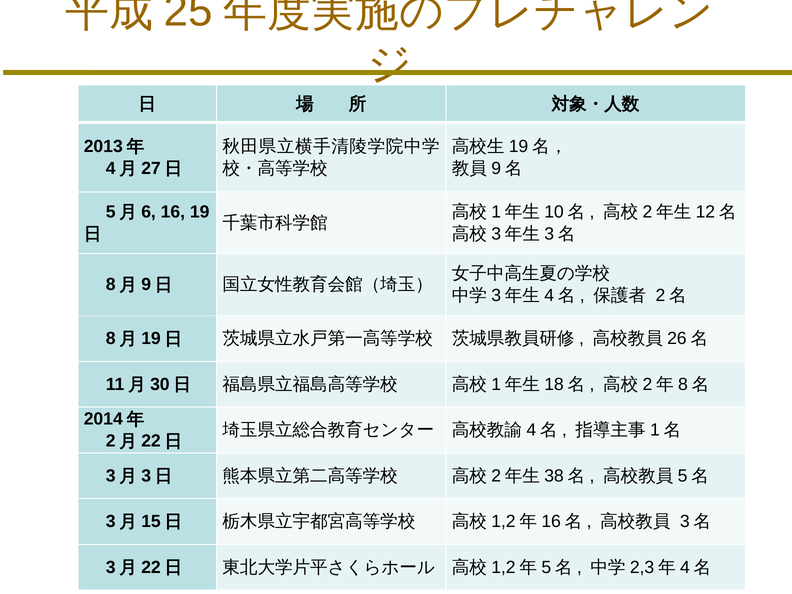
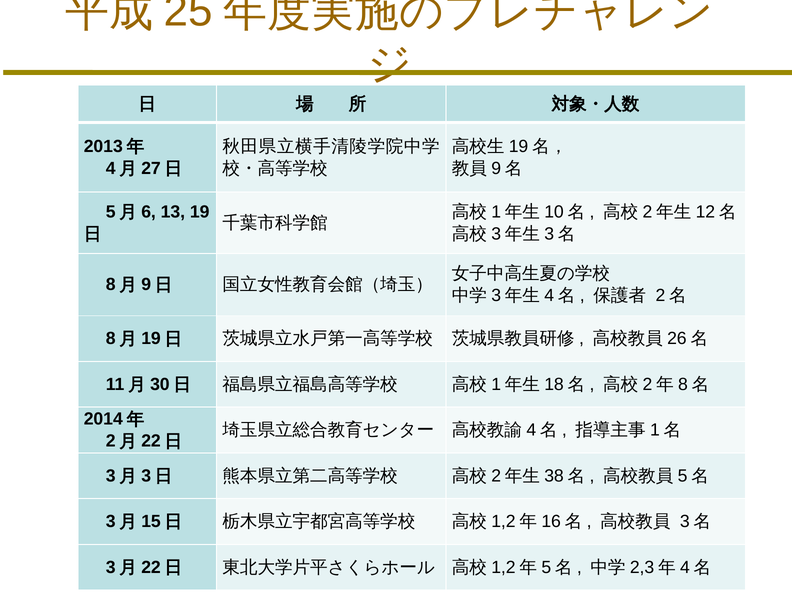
16: 16 -> 13 (173, 212)
